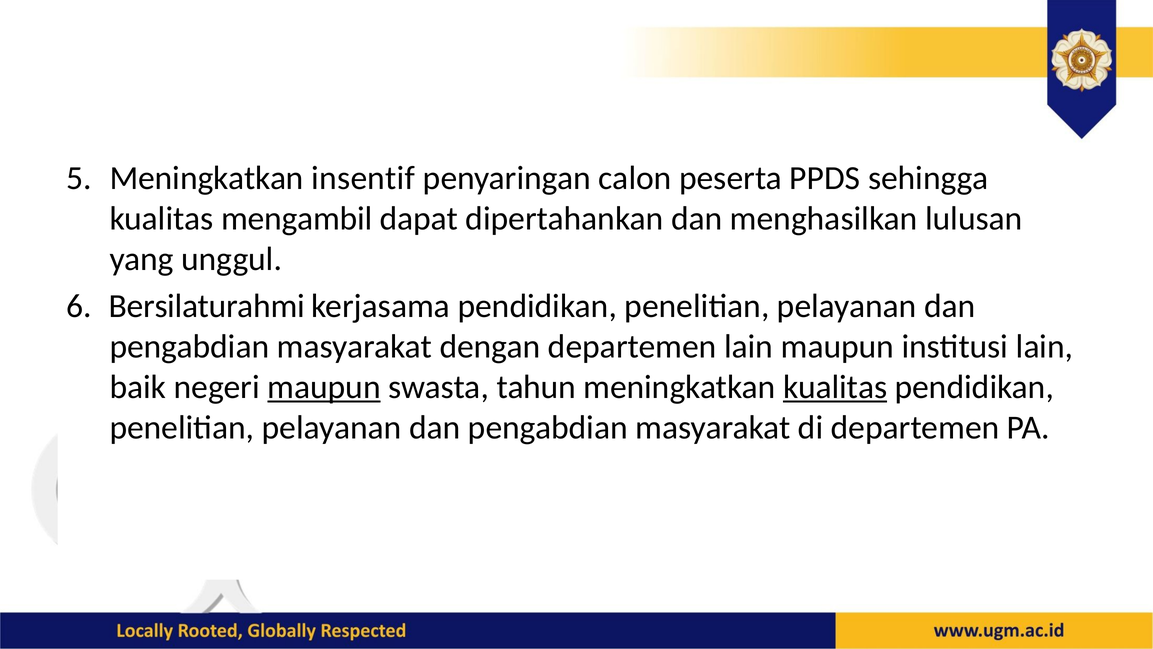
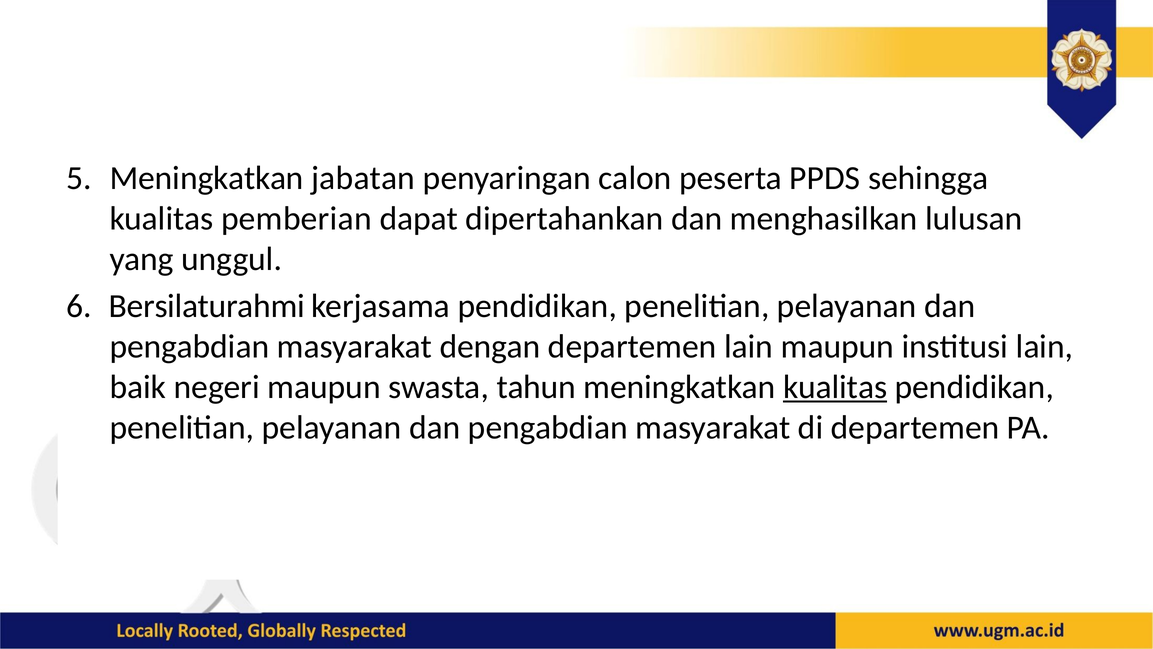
insentif: insentif -> jabatan (363, 178)
mengambil: mengambil -> pemberian (296, 219)
maupun underline: present -> none (324, 387)
